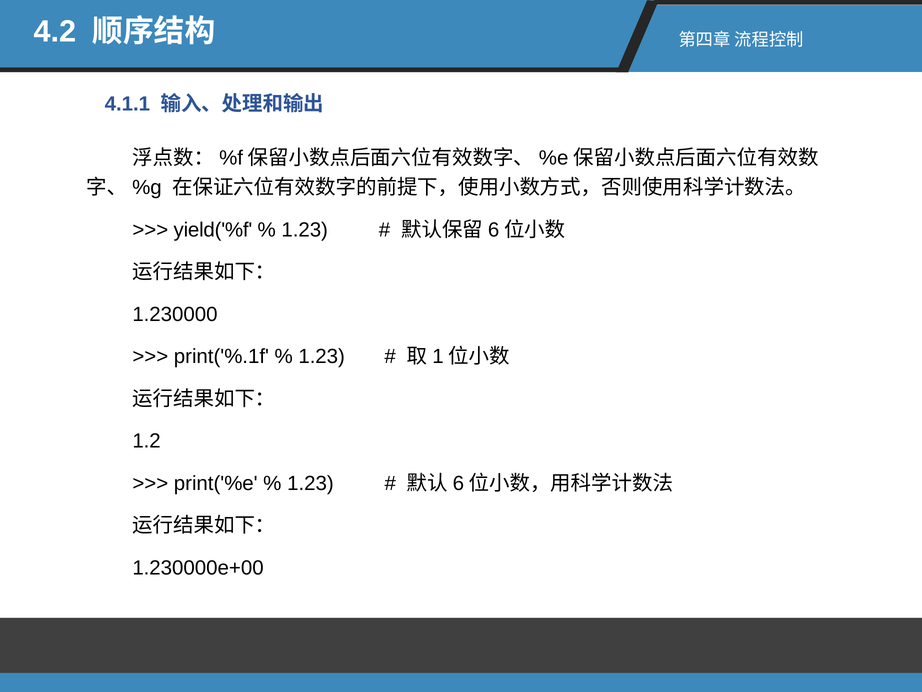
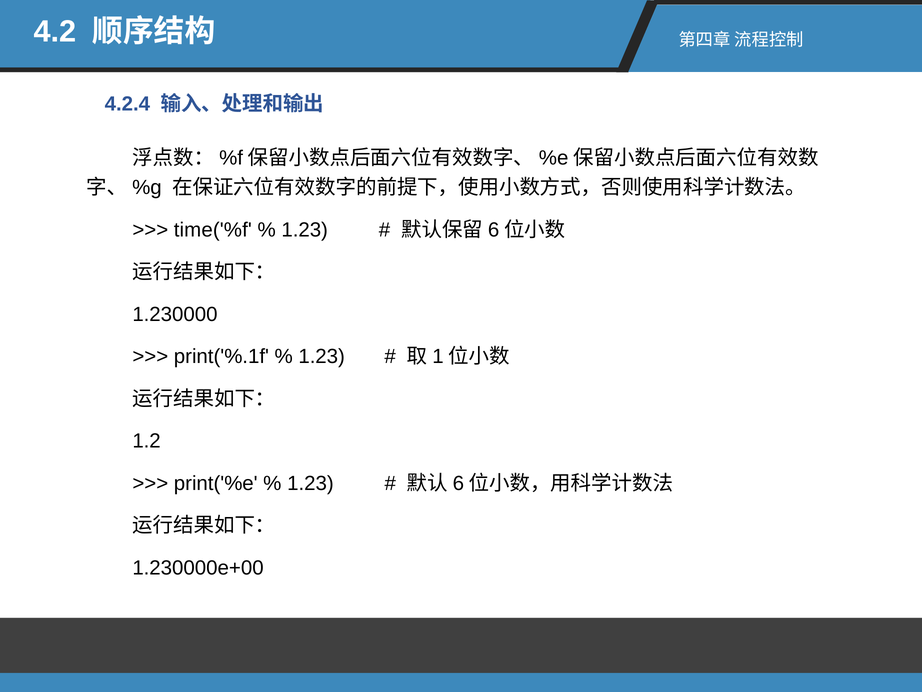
4.1.1: 4.1.1 -> 4.2.4 (127, 104)
yield('%f: yield('%f -> time('%f (213, 230)
